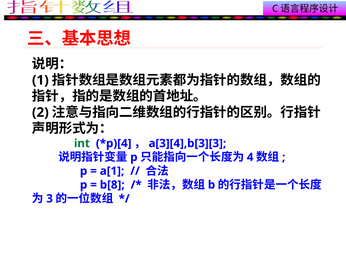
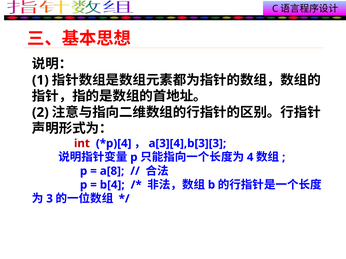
int colour: green -> red (82, 144)
a[1: a[1 -> a[8 (112, 171)
b[8: b[8 -> b[4 (112, 185)
